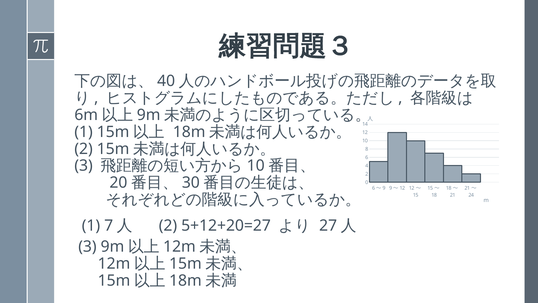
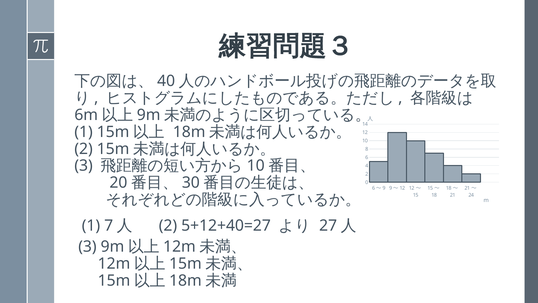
5+12+20=27: 5+12+20=27 -> 5+12+40=27 (226, 225)
